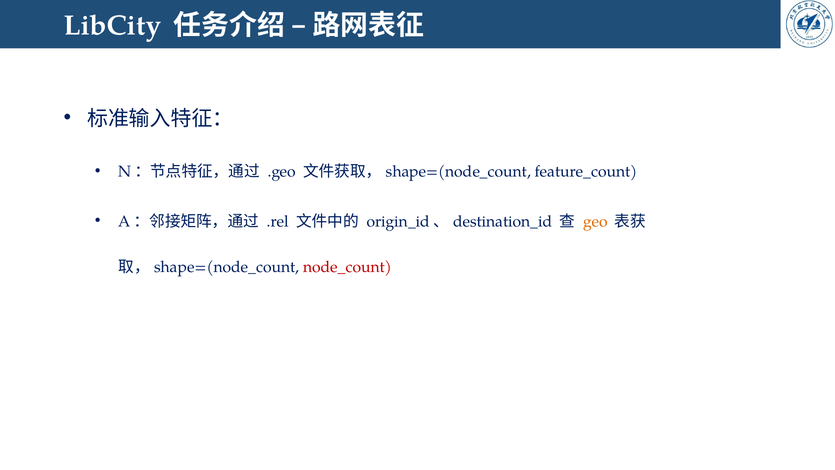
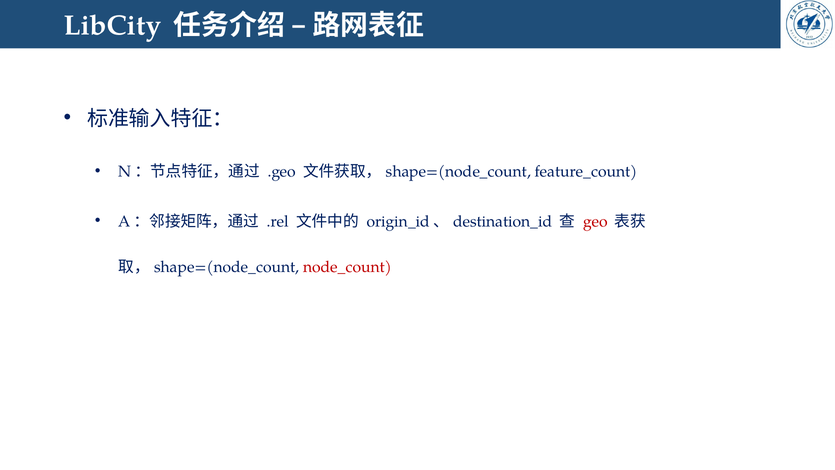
geo colour: orange -> red (595, 221)
